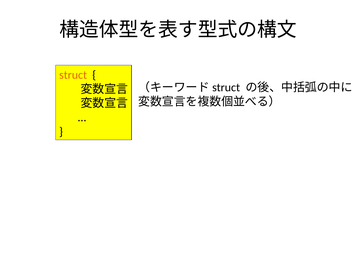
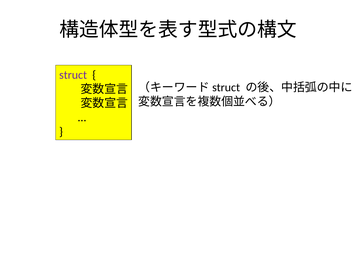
struct colour: orange -> purple (73, 75)
